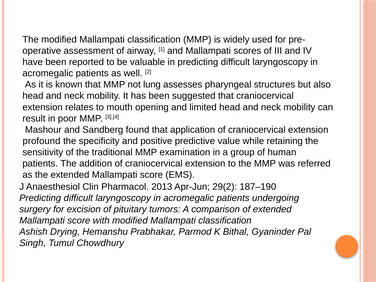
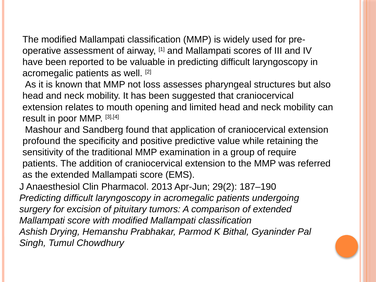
lung: lung -> loss (152, 85)
human: human -> require (282, 152)
